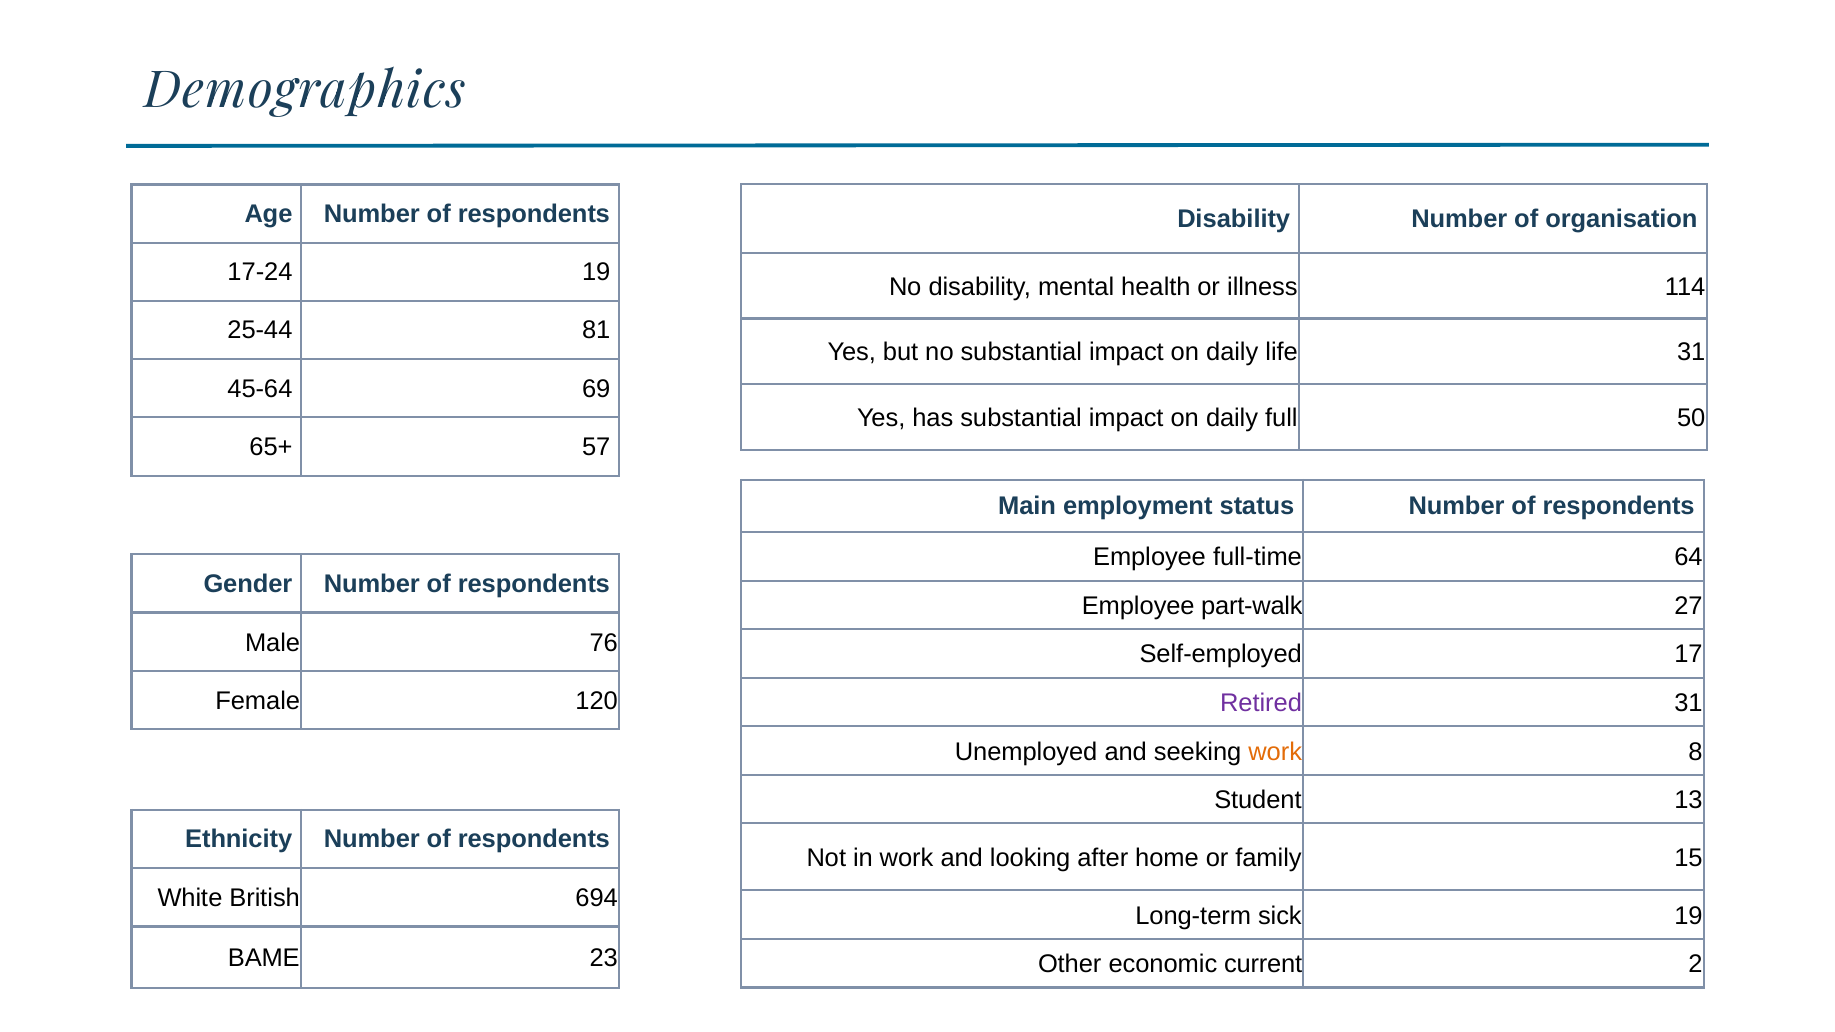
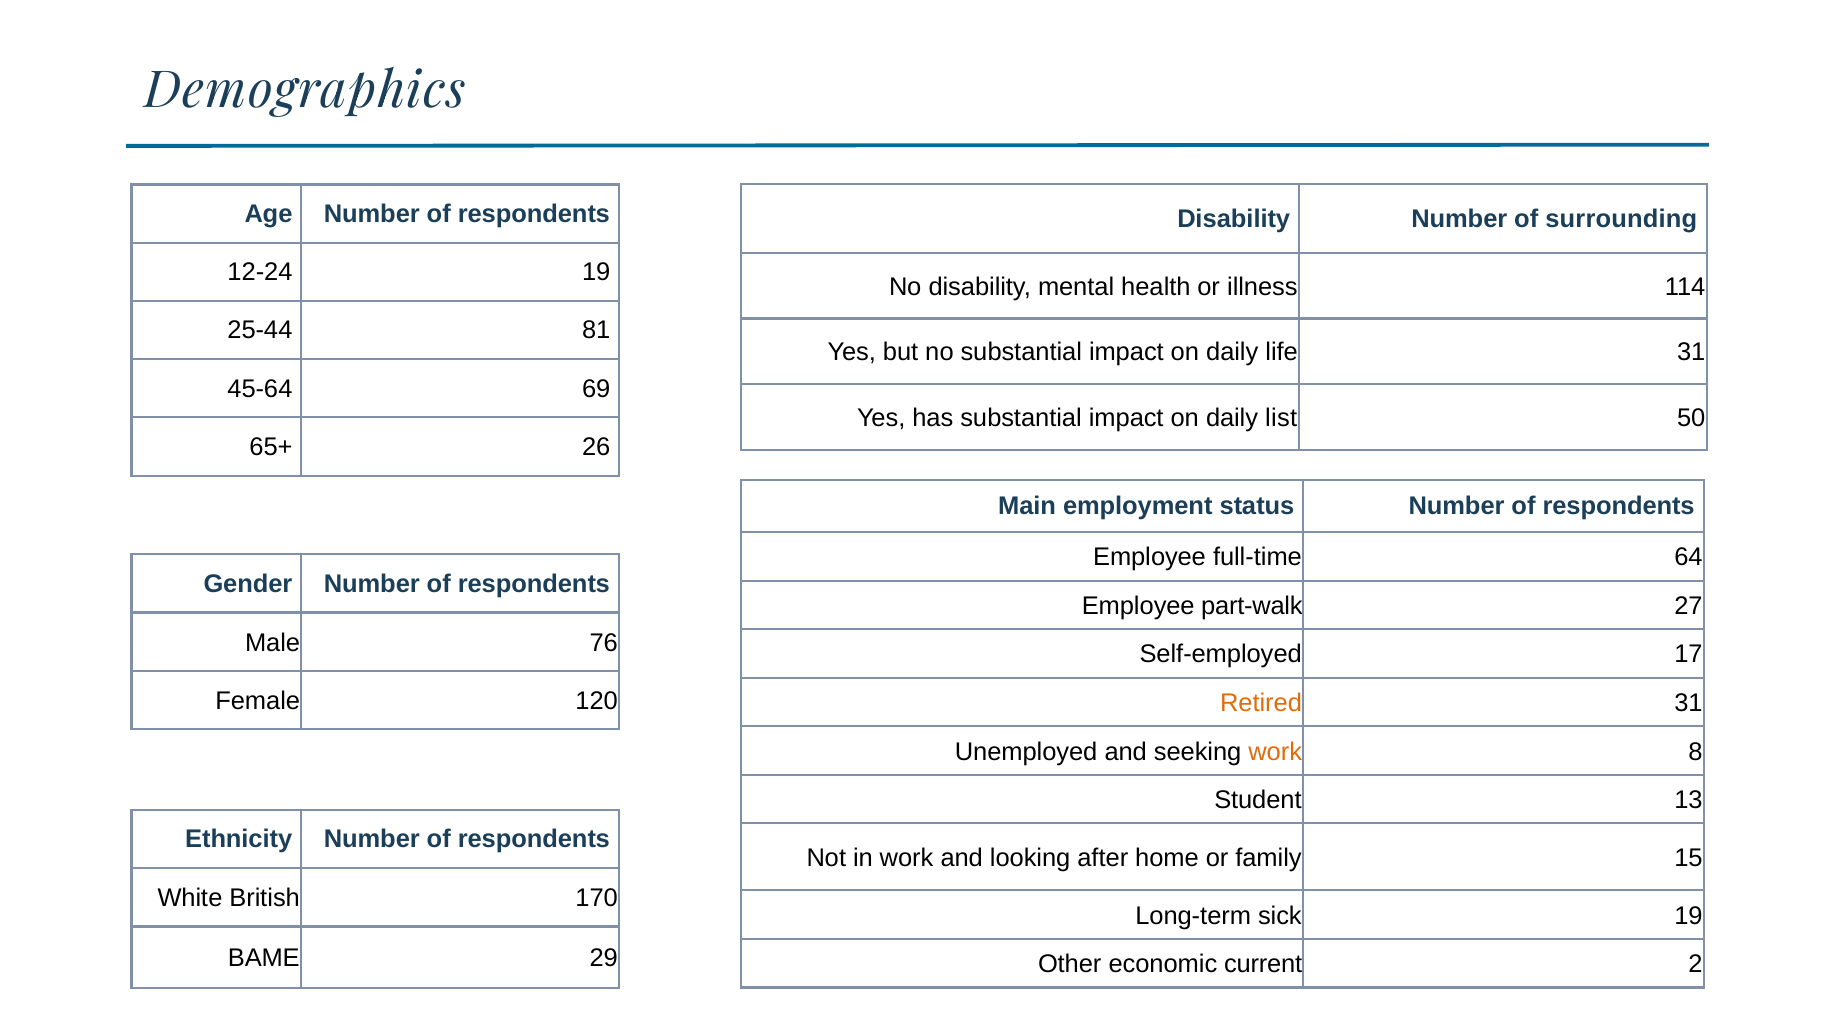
organisation: organisation -> surrounding (1621, 219)
17-24: 17-24 -> 12-24 (260, 272)
full: full -> list (1281, 418)
57: 57 -> 26 (596, 447)
Retired colour: purple -> orange (1261, 703)
694: 694 -> 170 (597, 899)
23: 23 -> 29 (604, 959)
